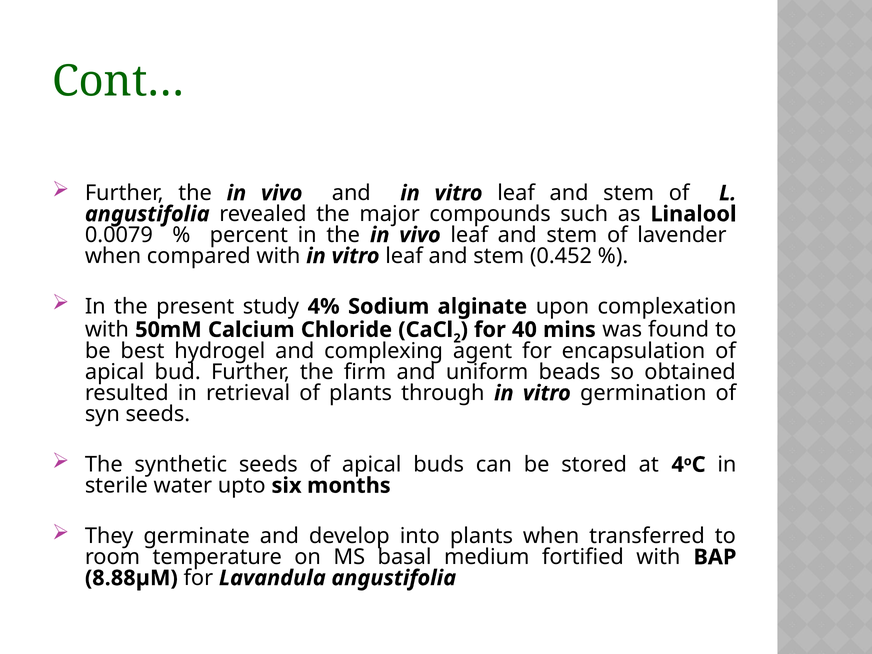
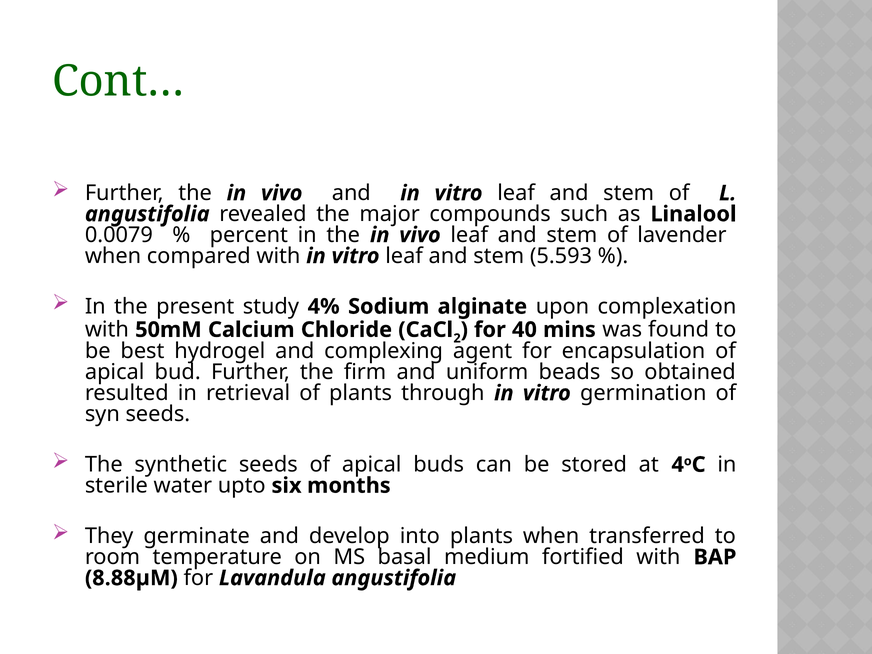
0.452: 0.452 -> 5.593 (561, 256)
